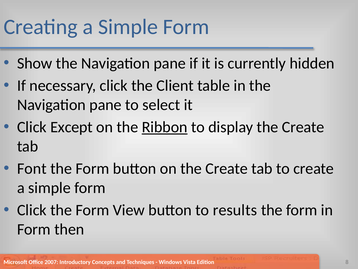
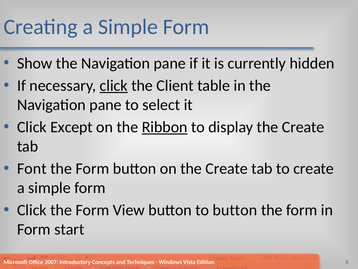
click underline: none -> present (114, 85)
to results: results -> button (235, 210)
then: then -> start (69, 229)
